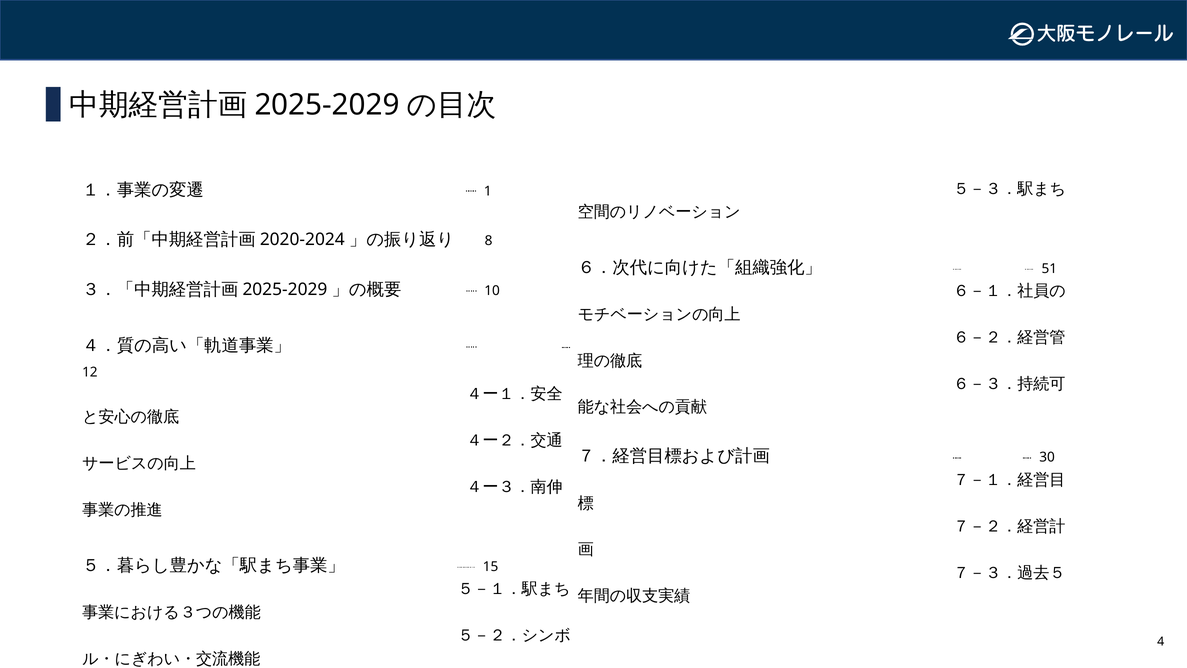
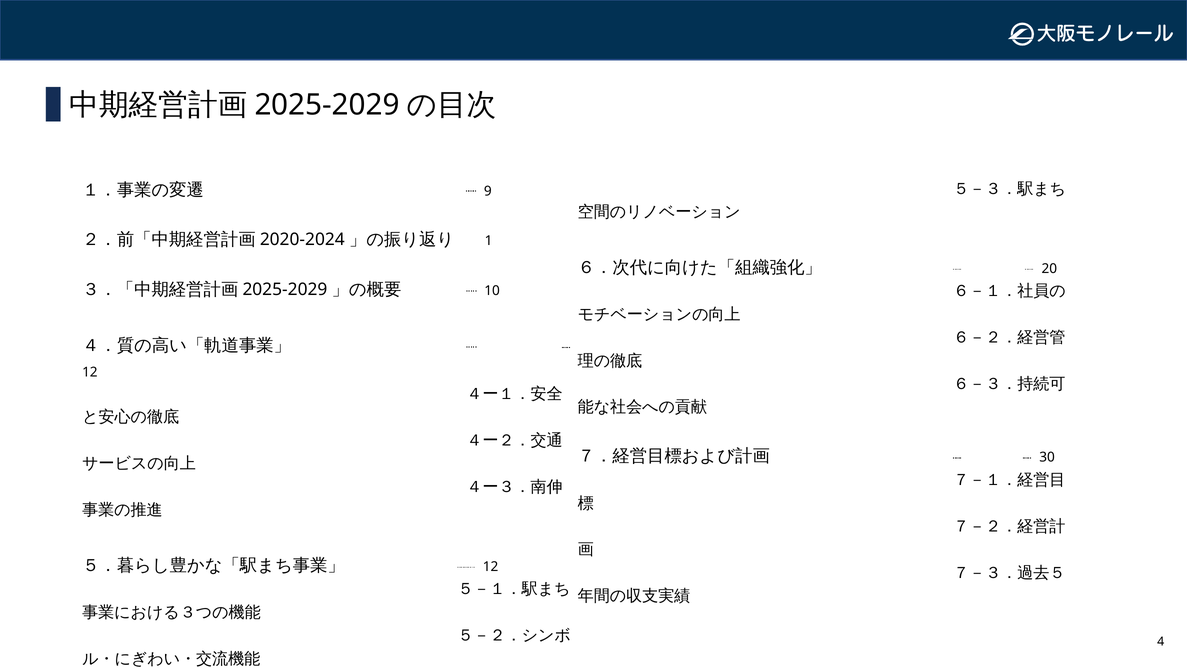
1: 1 -> 9 (488, 191)
8: 8 -> 1 (489, 241)
51: 51 -> 20 (1049, 268)
15: 15 -> 12 (491, 566)
